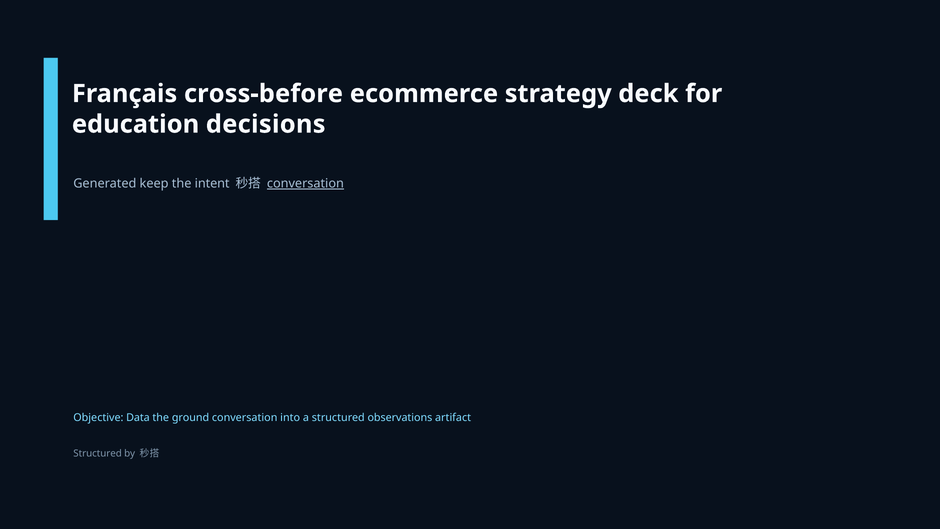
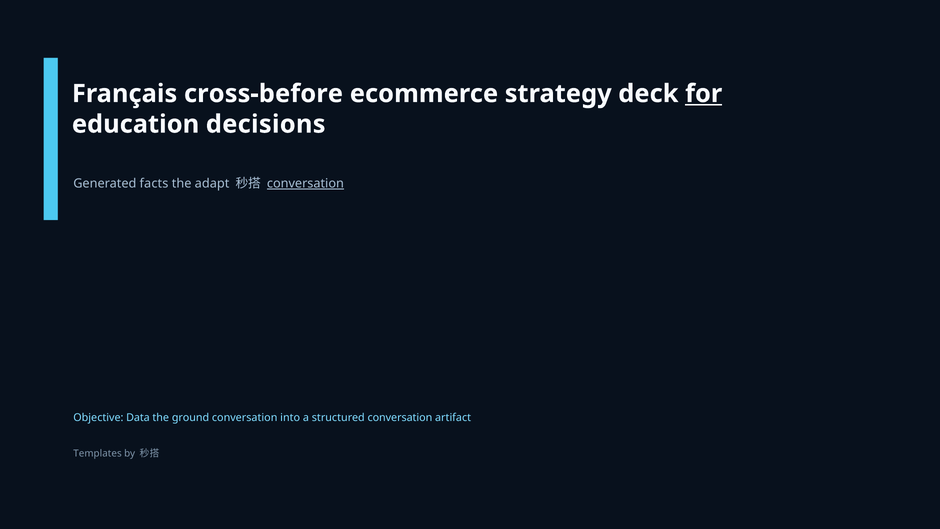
for underline: none -> present (704, 94)
keep: keep -> facts (154, 183)
intent: intent -> adapt (212, 183)
structured observations: observations -> conversation (400, 417)
Structured: Structured -> Templates (97, 453)
